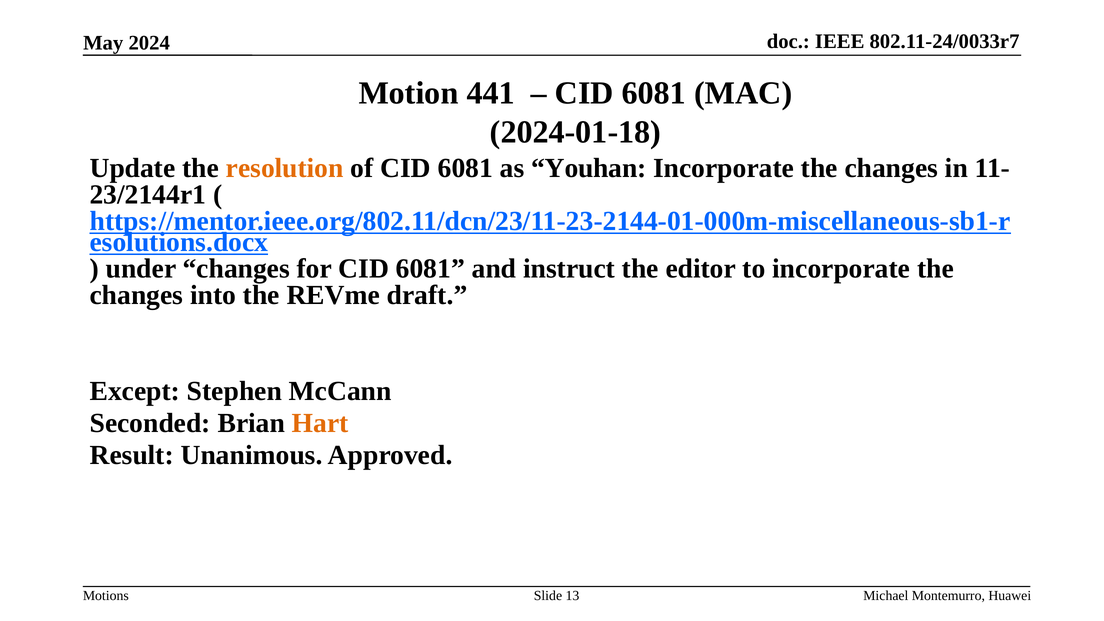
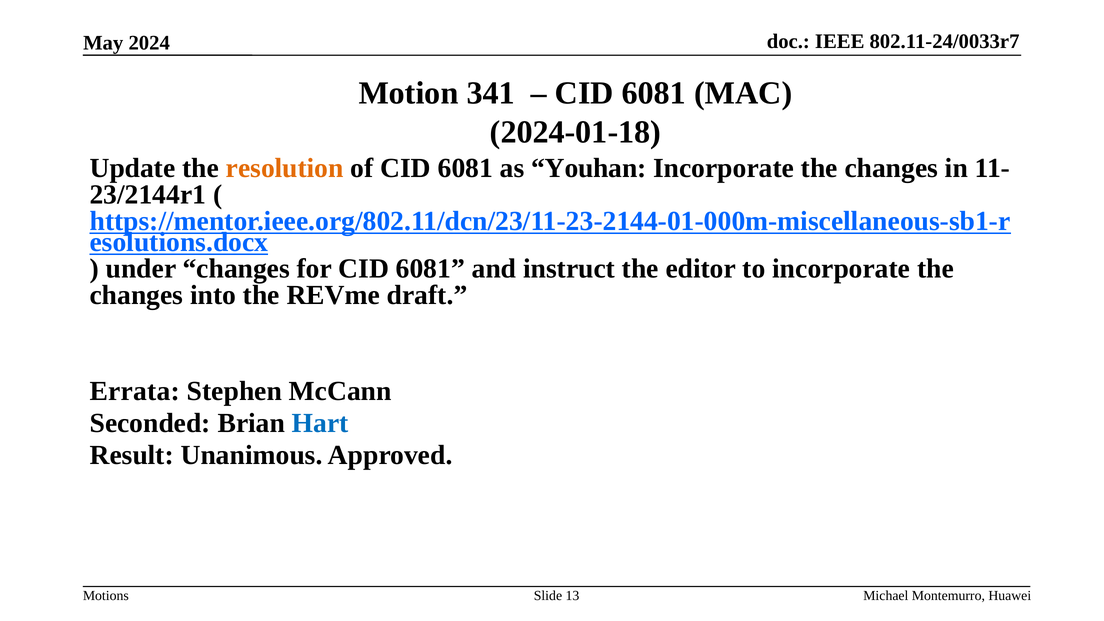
441: 441 -> 341 (491, 93)
Except: Except -> Errata (135, 391)
Hart colour: orange -> blue (320, 423)
